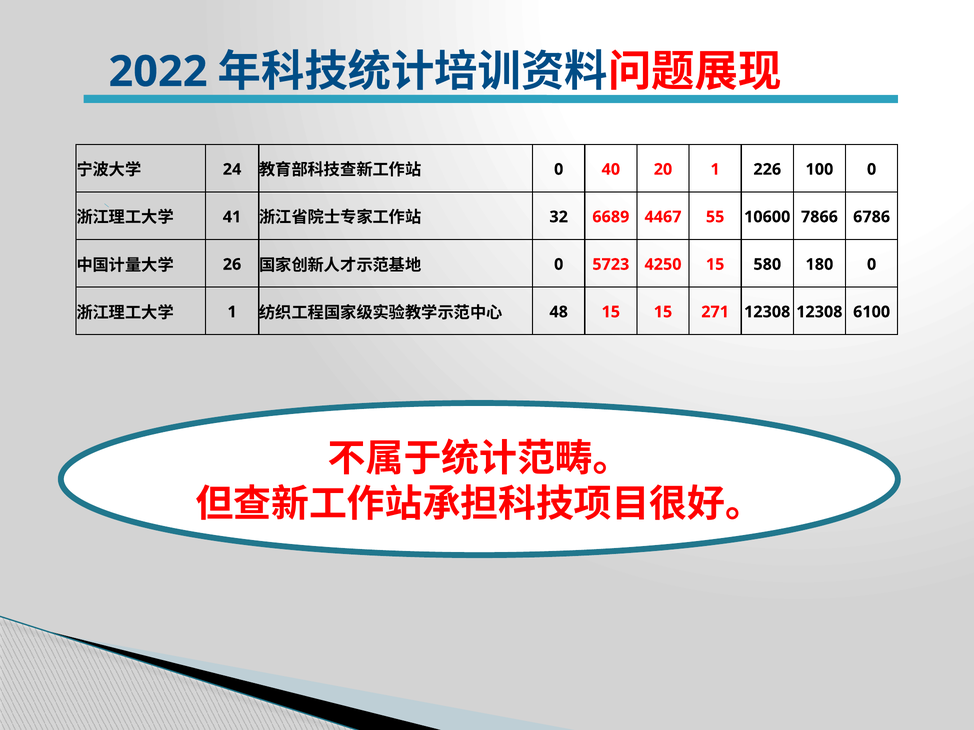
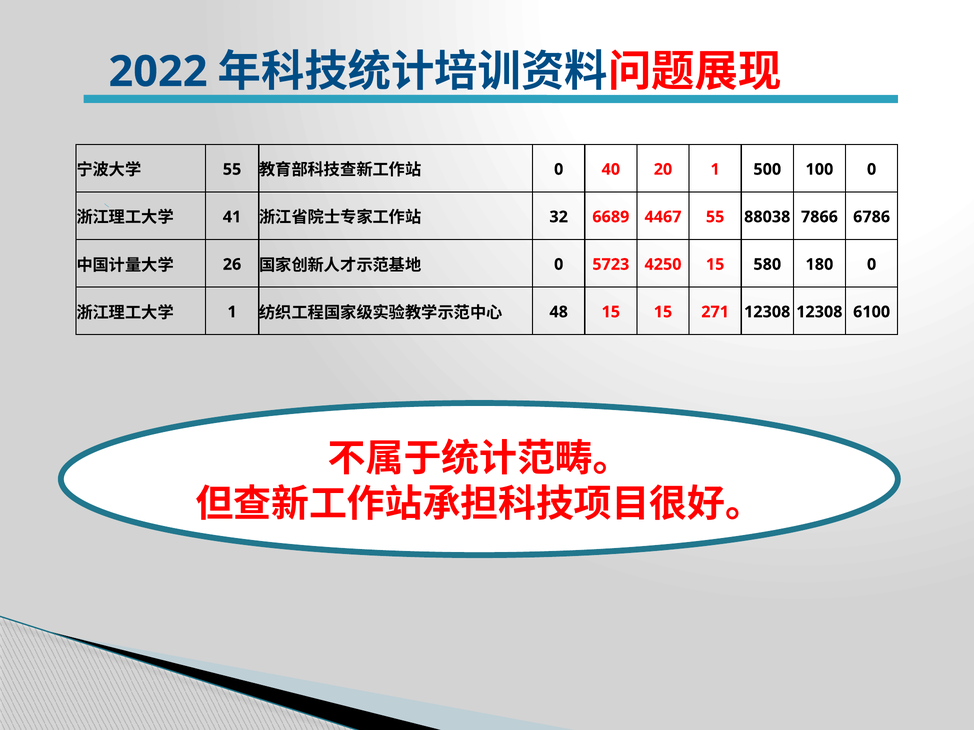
24: 24 -> 55 (232, 170)
226: 226 -> 500 (767, 170)
10600: 10600 -> 88038 (767, 217)
